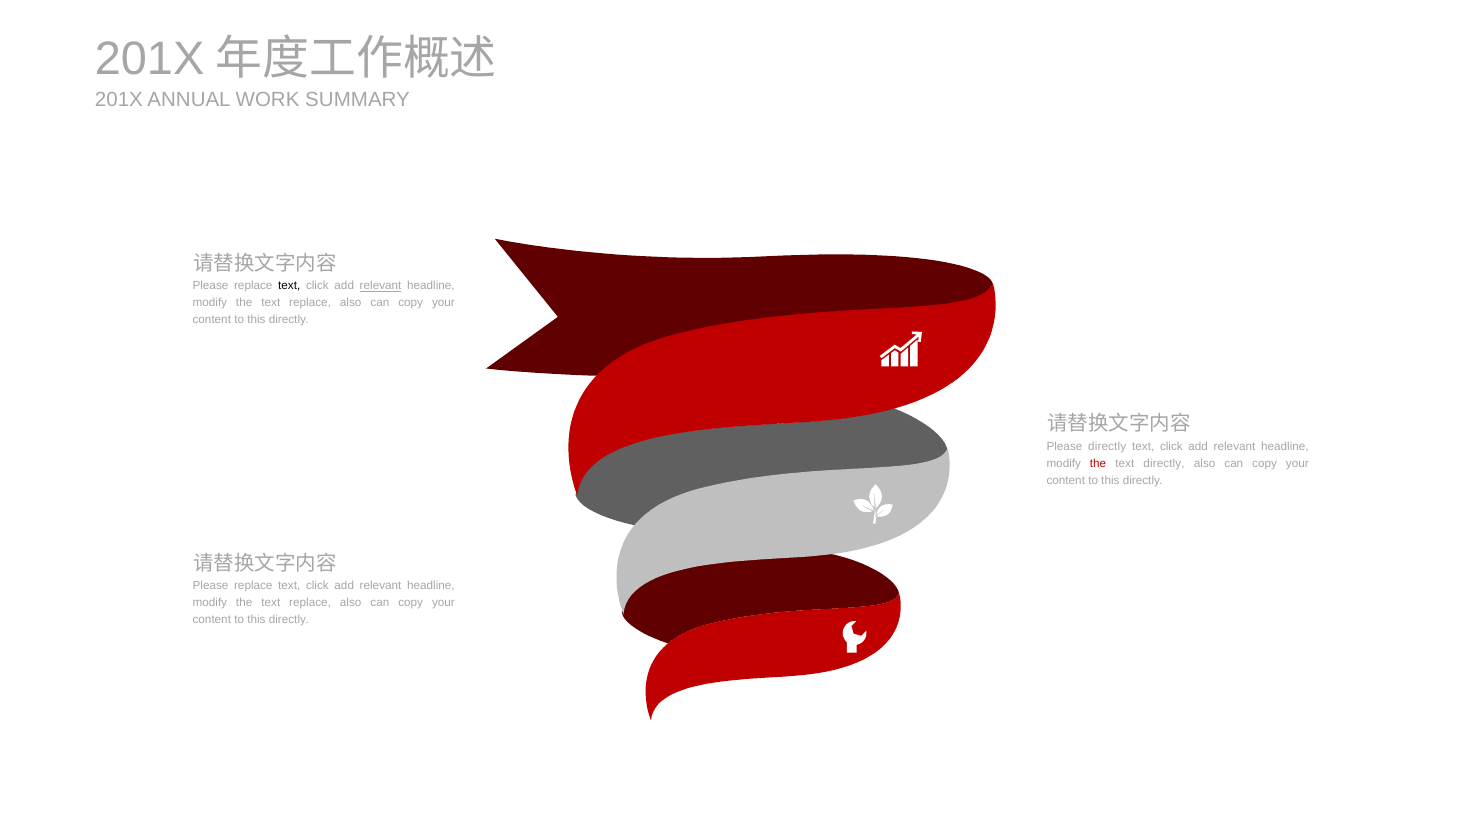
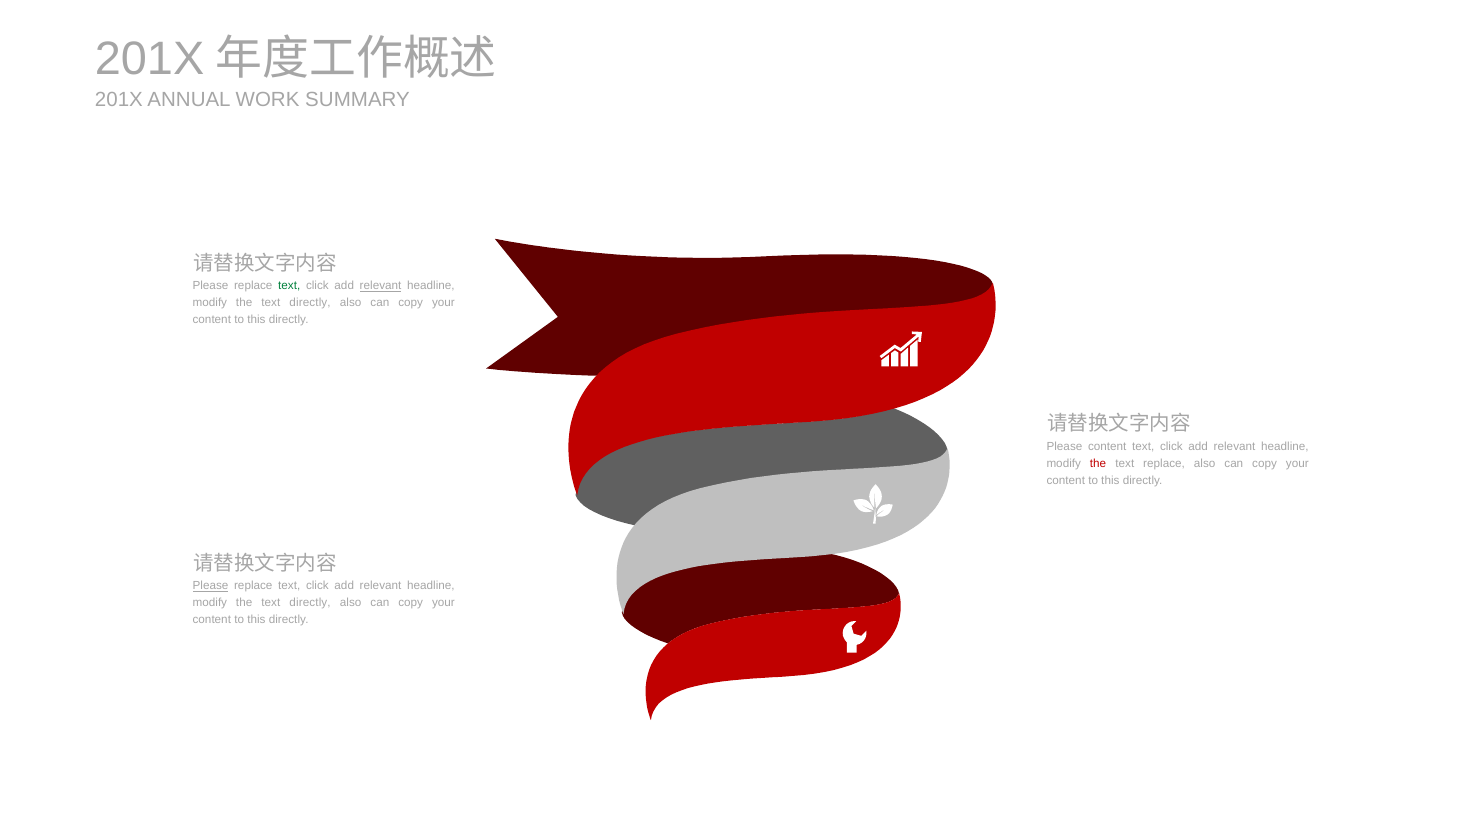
text colour: black -> green (289, 286)
replace: replace -> directly (310, 303)
Please directly: directly -> content (1107, 446)
text directly: directly -> replace (1164, 463)
Please underline: none -> present (210, 586)
replace: replace -> directly (310, 603)
